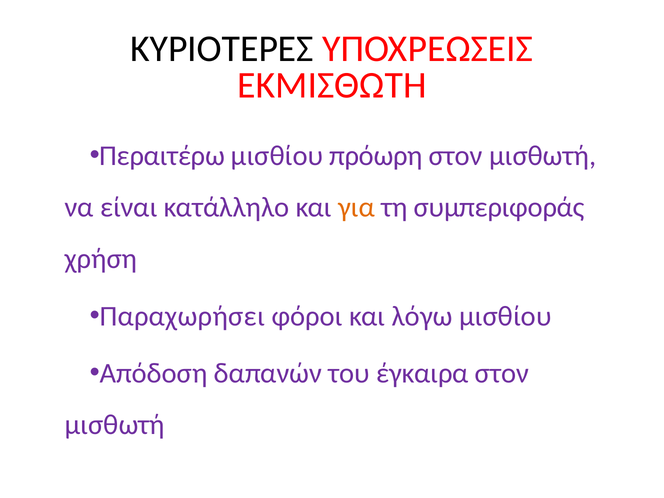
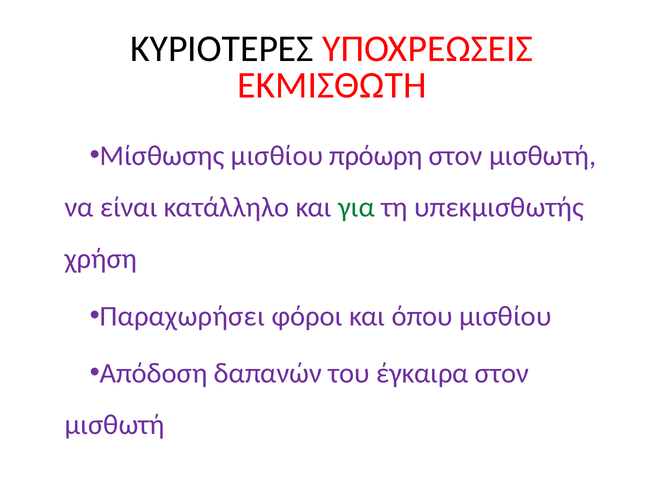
Περαιτέρω: Περαιτέρω -> Μίσθωσης (162, 156)
για colour: orange -> green (357, 207)
συμπεριφοράς: συμπεριφοράς -> υπεκμισθωτής (499, 207)
λόγω: λόγω -> όπου (422, 316)
